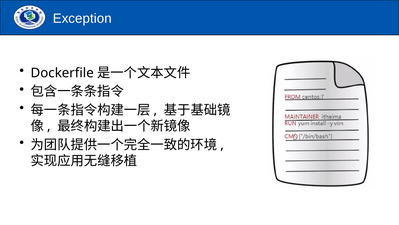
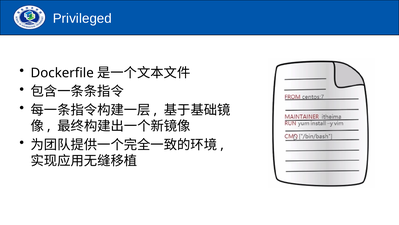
Exception: Exception -> Privileged (82, 18)
